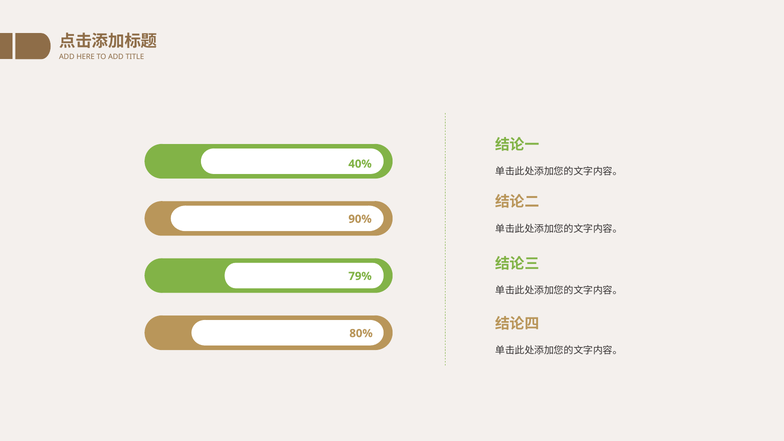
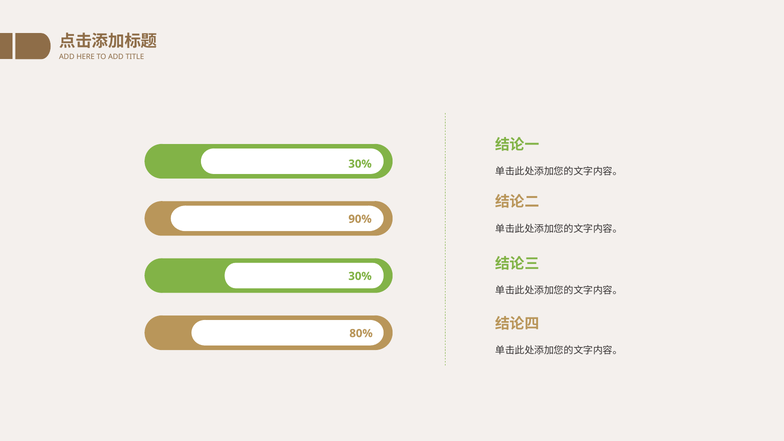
40%: 40% -> 30% (360, 164)
79%: 79% -> 30% (360, 276)
